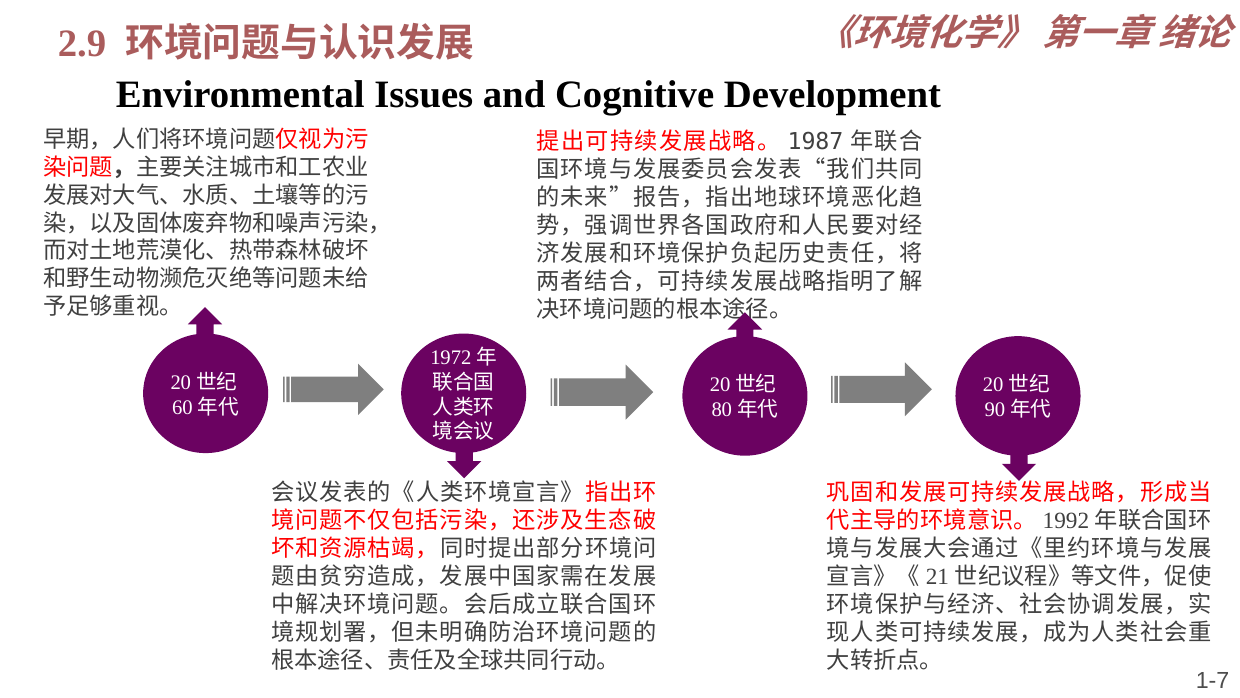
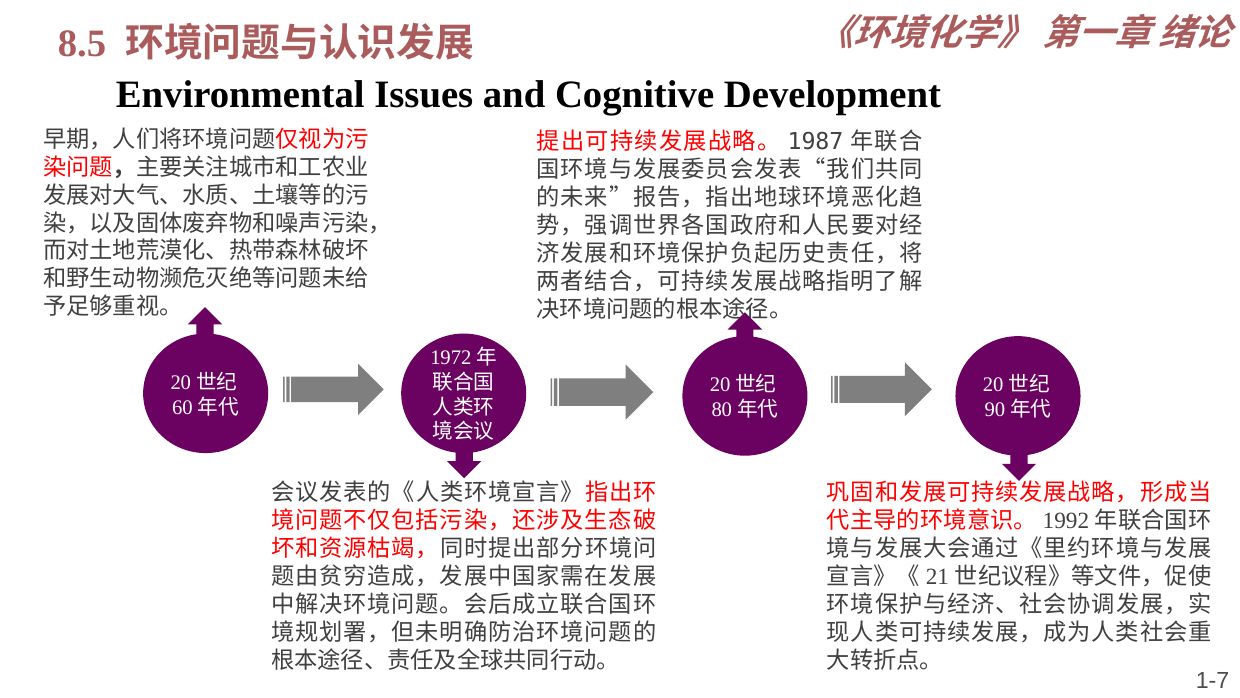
2.9: 2.9 -> 8.5 (82, 44)
